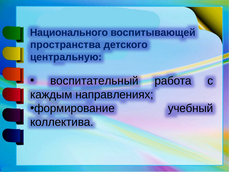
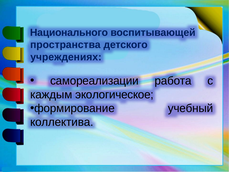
центральную: центральную -> учреждениях (66, 57)
воспитательный: воспитательный -> самореализации (94, 81)
направлениях: направлениях -> экологическое (114, 94)
